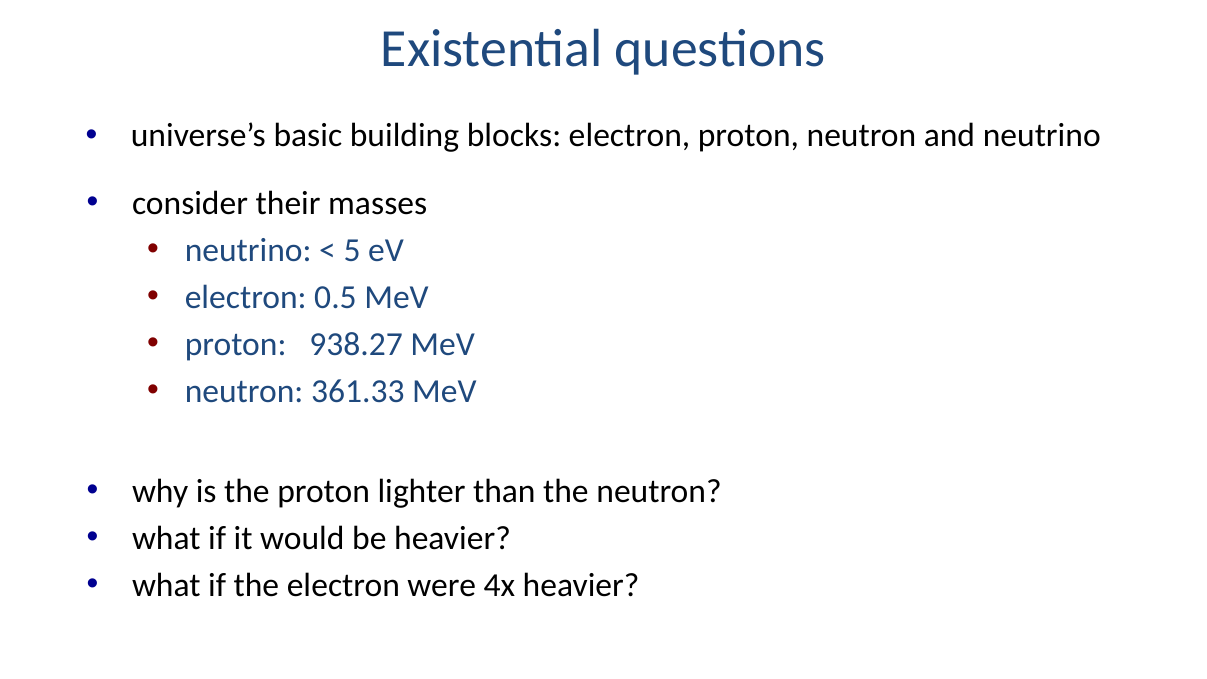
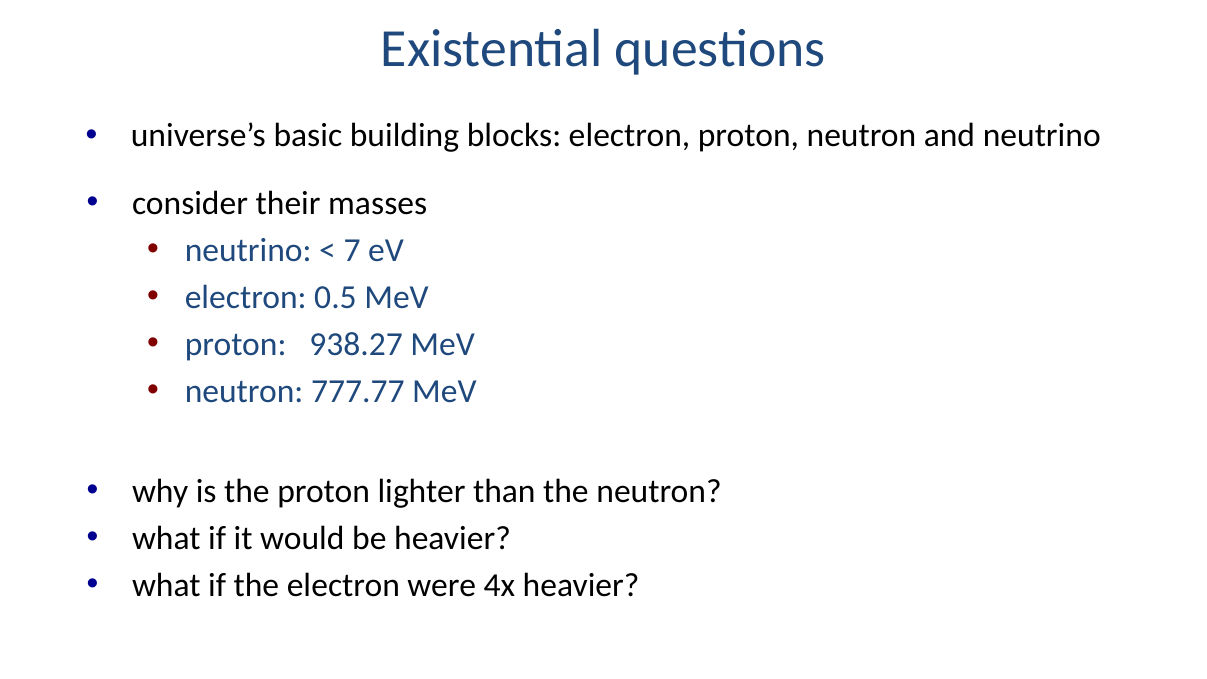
5: 5 -> 7 (352, 250)
361.33: 361.33 -> 777.77 (358, 391)
